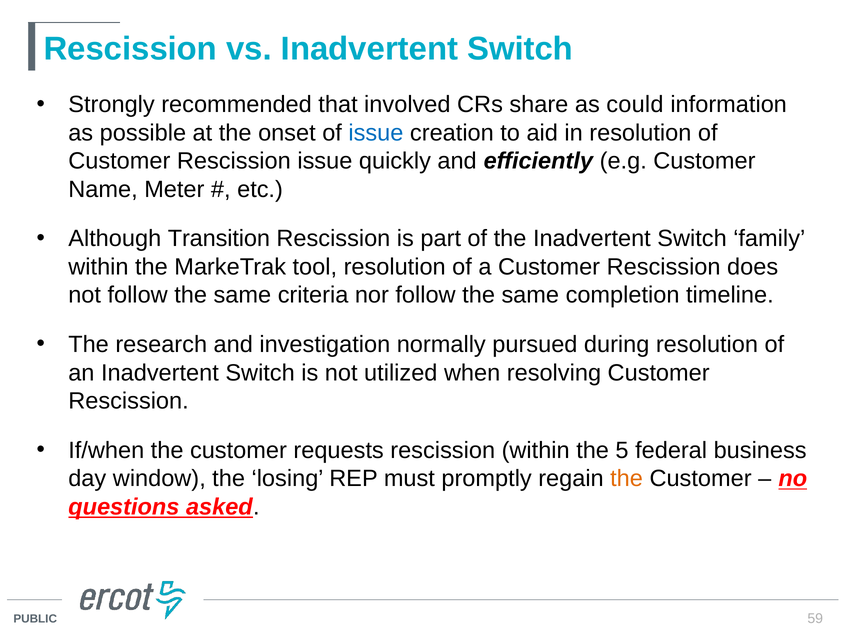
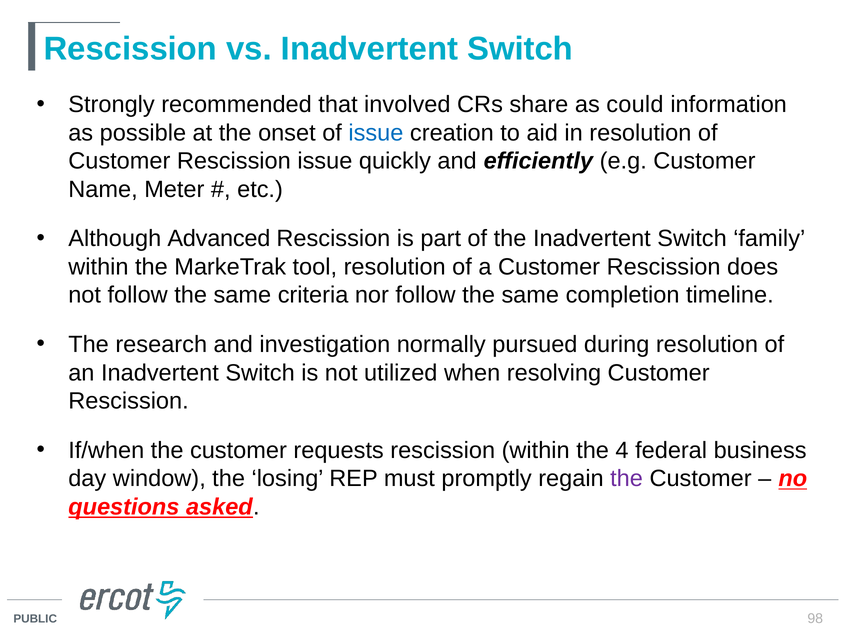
Transition: Transition -> Advanced (219, 239)
5: 5 -> 4 (622, 451)
the colour: orange -> purple (627, 479)
59: 59 -> 98 (815, 619)
